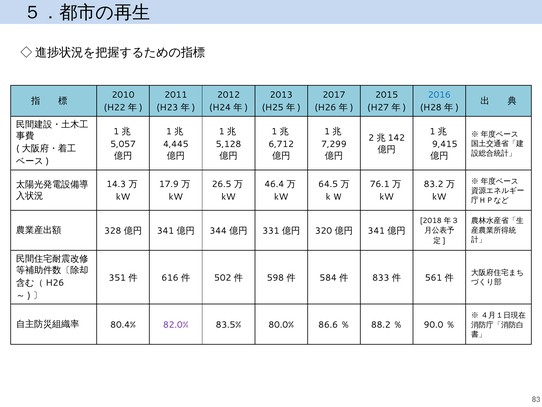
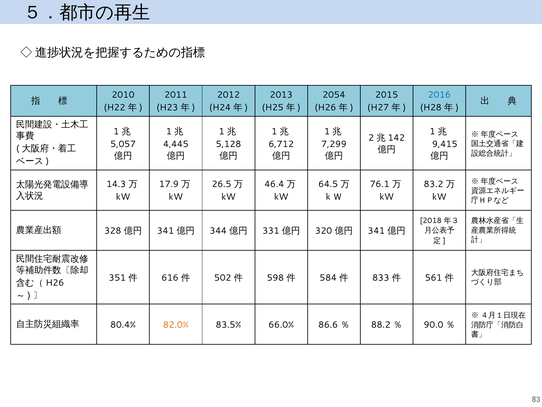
2017: 2017 -> 2054 (334, 95)
82.0% colour: purple -> orange (176, 324)
80.0%: 80.0% -> 66.0% (281, 324)
